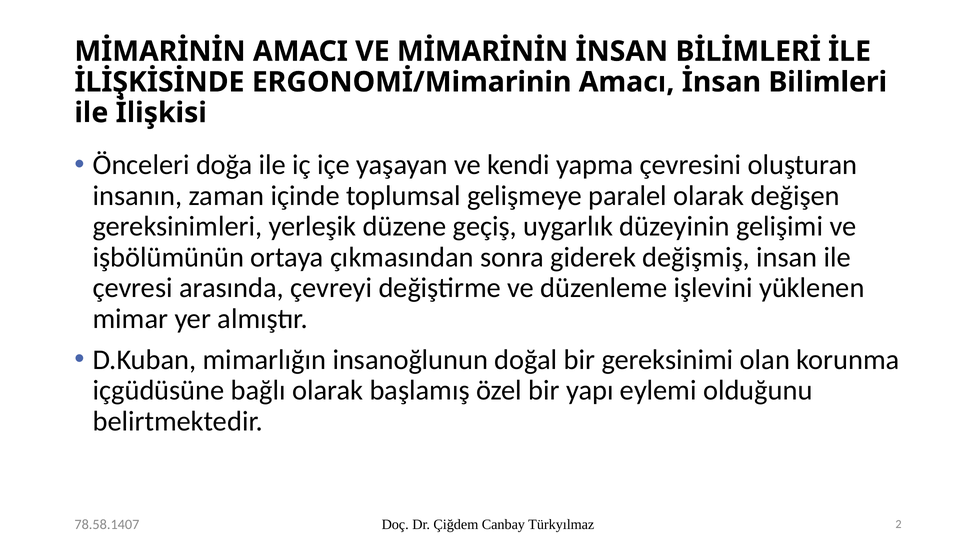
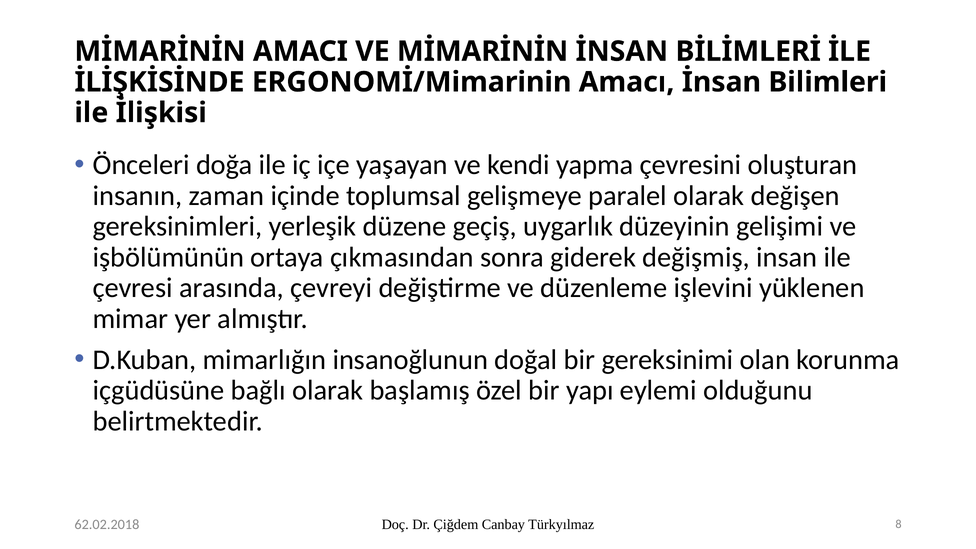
2: 2 -> 8 (899, 524)
78.58.1407: 78.58.1407 -> 62.02.2018 (107, 524)
